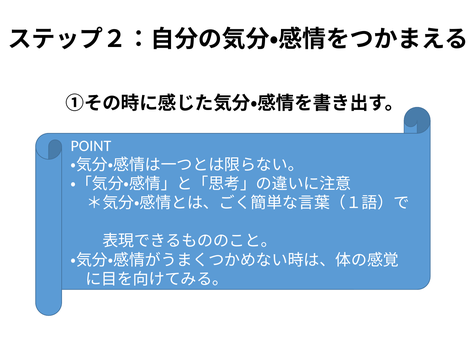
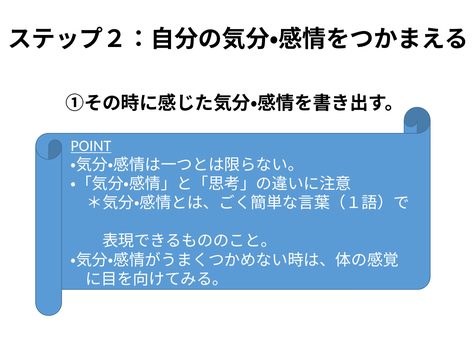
POINT underline: none -> present (91, 146)
